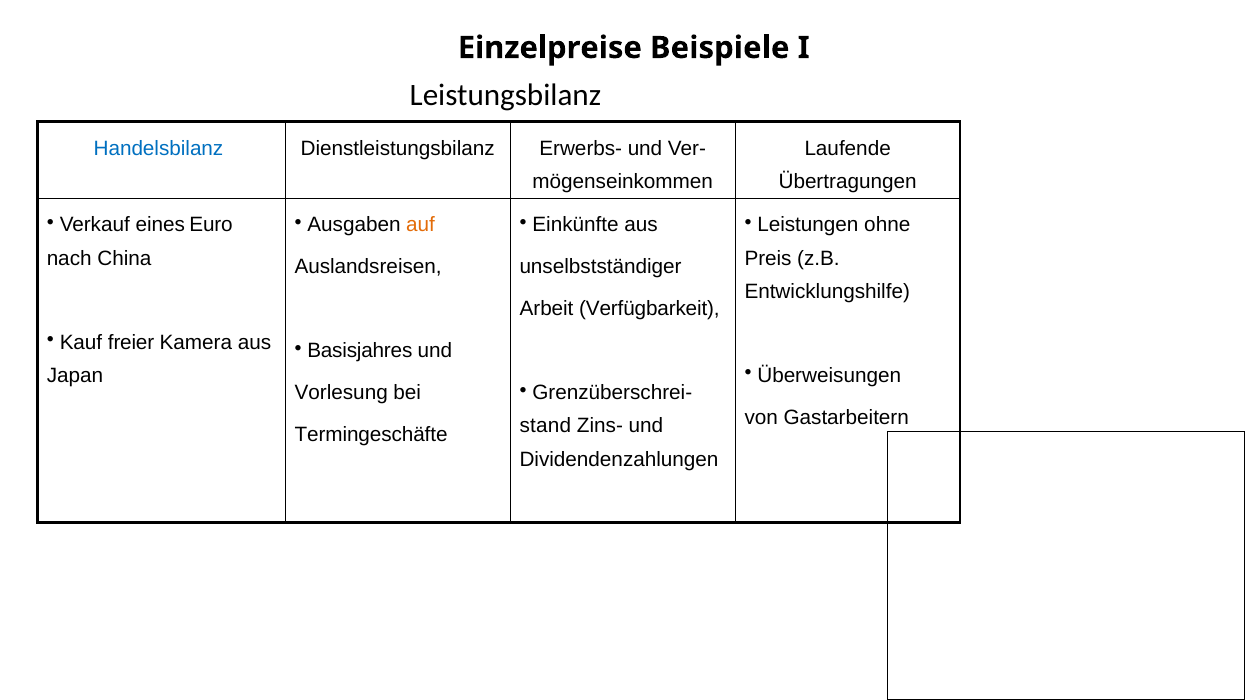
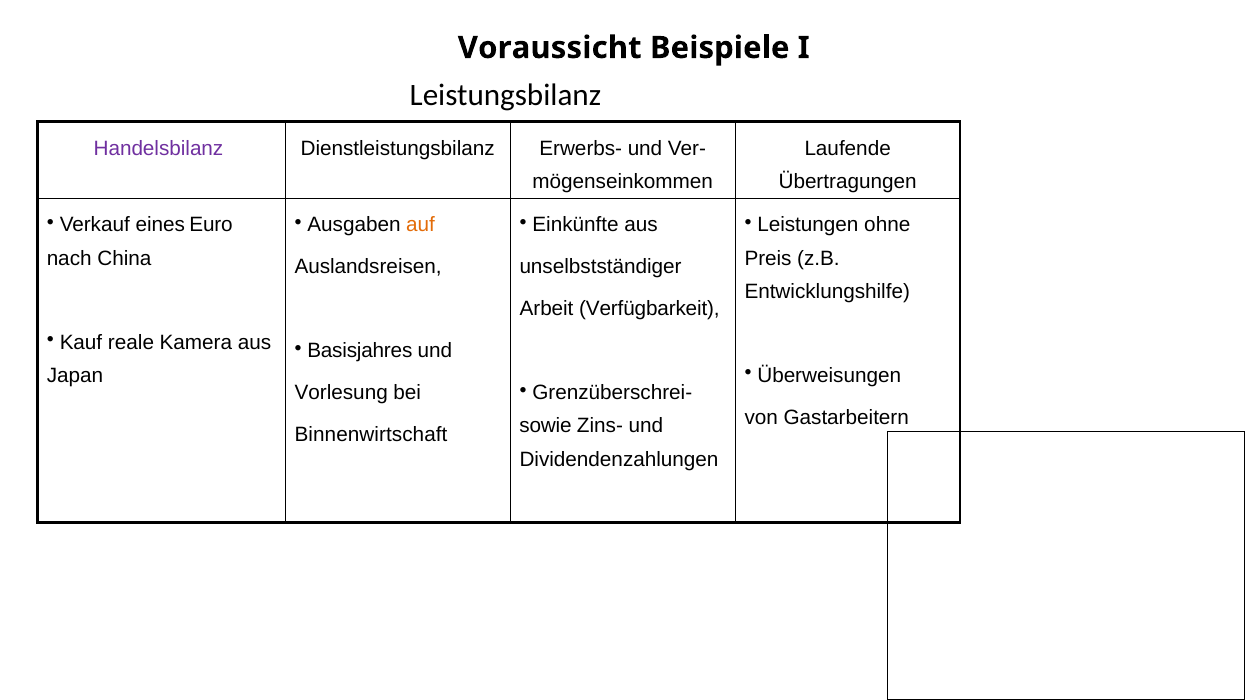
Einzelpreise: Einzelpreise -> Voraussicht (550, 48)
Handelsbilanz colour: blue -> purple (158, 148)
freier: freier -> reale (131, 342)
stand: stand -> sowie (546, 426)
Termingeschäfte: Termingeschäfte -> Binnenwirtschaft (371, 435)
